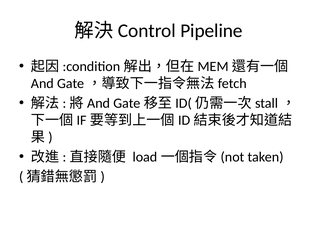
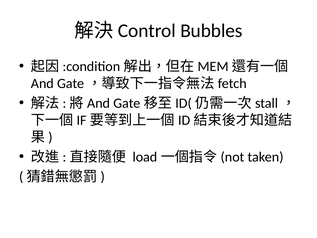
Pipeline: Pipeline -> Bubbles (211, 31)
